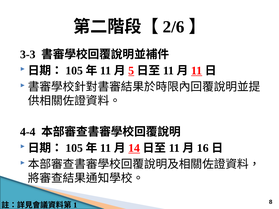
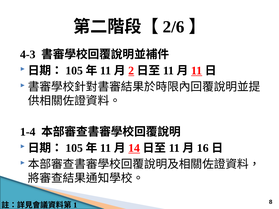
3-3: 3-3 -> 4-3 (28, 54)
5: 5 -> 2 (131, 71)
4-4: 4-4 -> 1-4 (28, 132)
